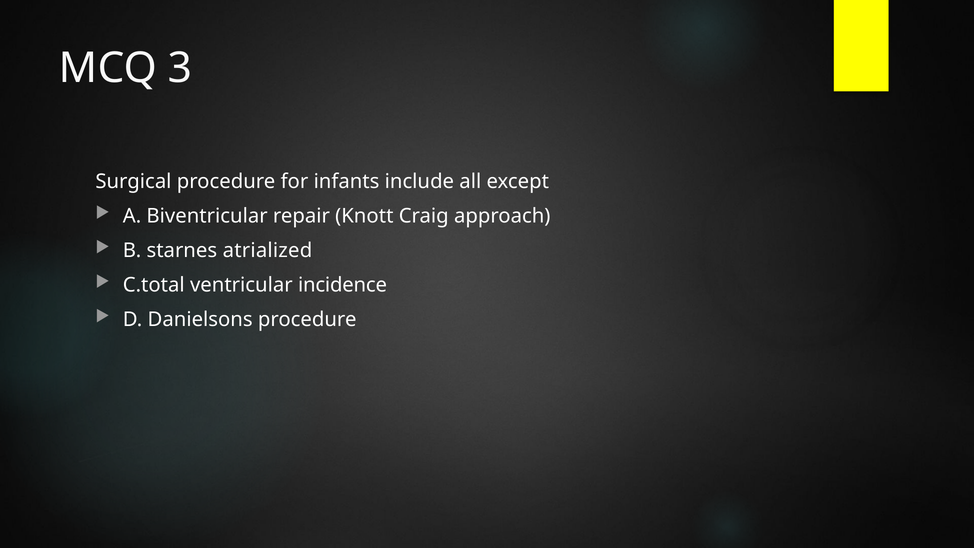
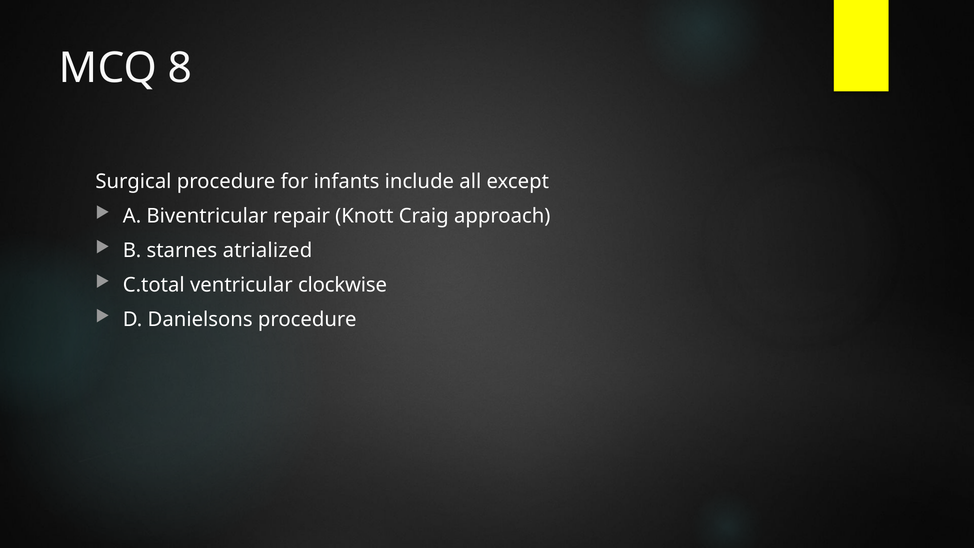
3: 3 -> 8 (180, 68)
incidence: incidence -> clockwise (342, 285)
